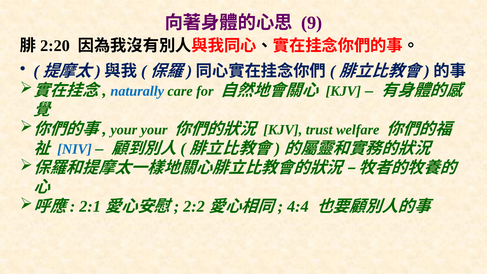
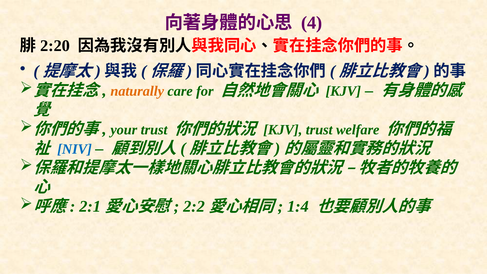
9: 9 -> 4 (312, 23)
naturally colour: blue -> orange (137, 91)
your your: your -> trust (154, 130)
4:4: 4:4 -> 1:4 (298, 206)
